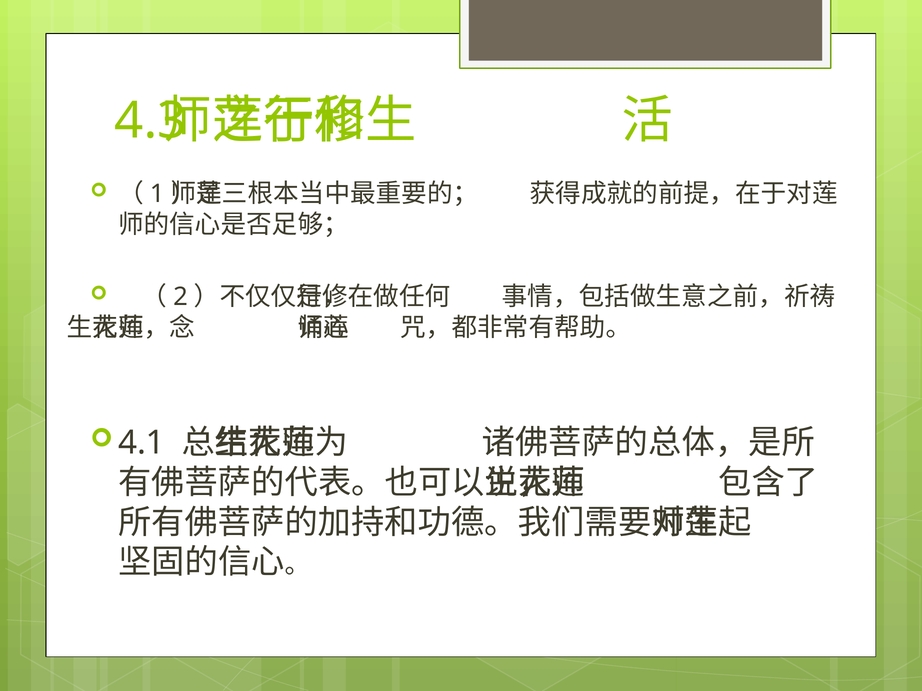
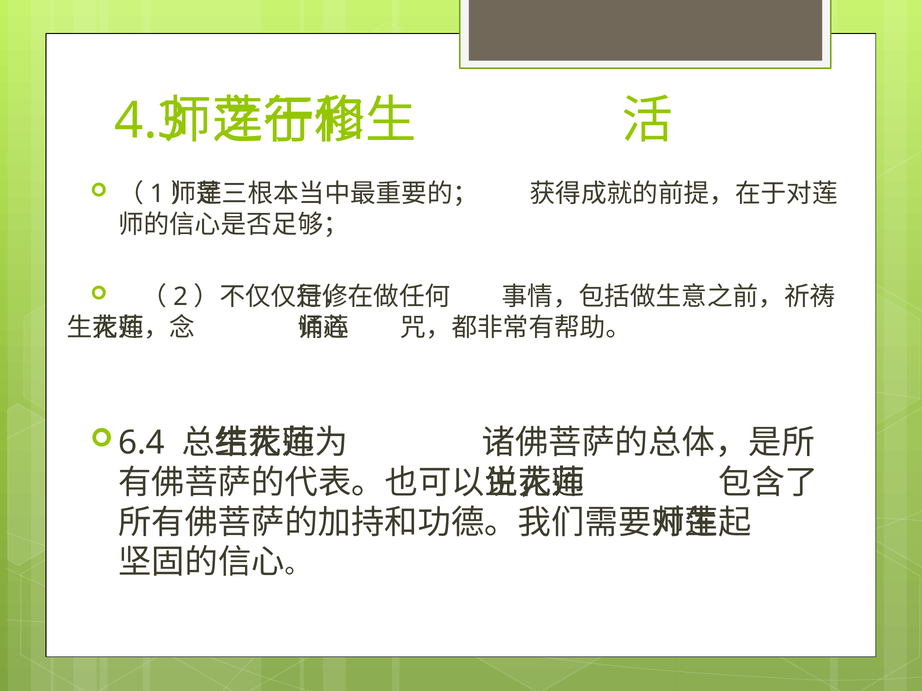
4.1: 4.1 -> 6.4 (141, 443)
